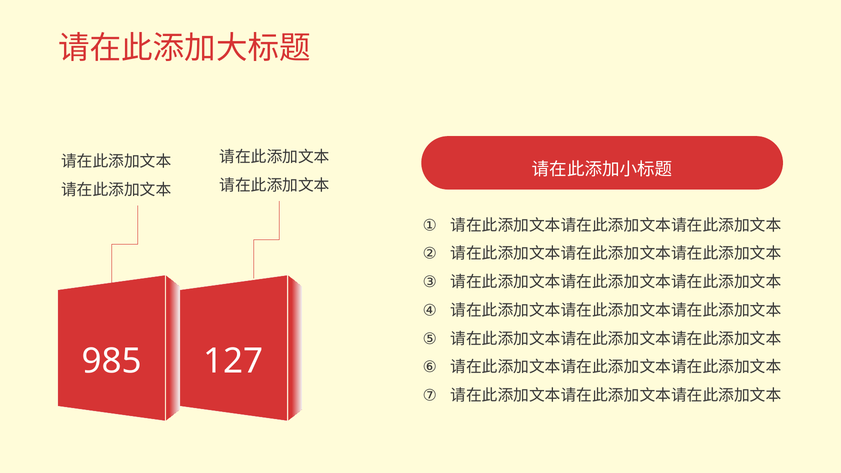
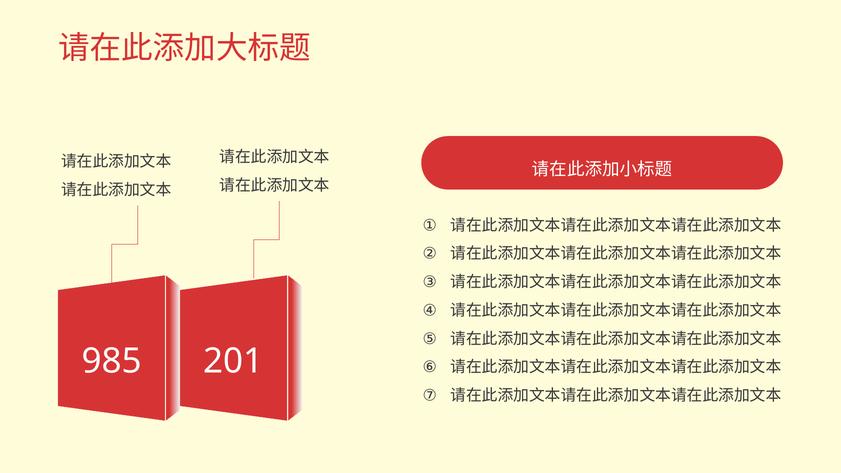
127: 127 -> 201 (233, 361)
